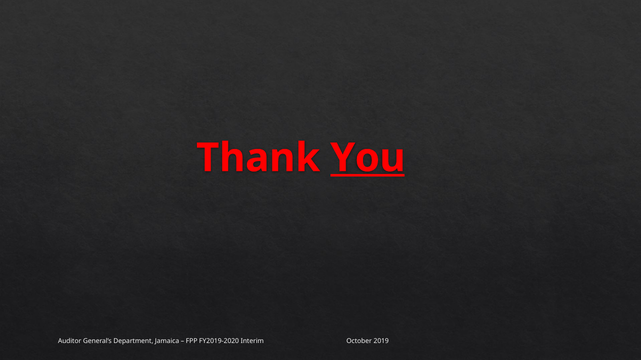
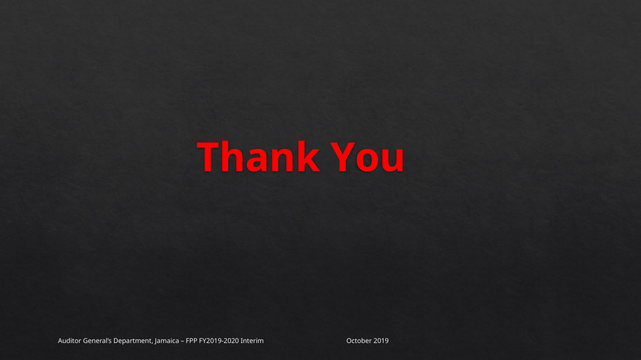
You underline: present -> none (368, 158)
